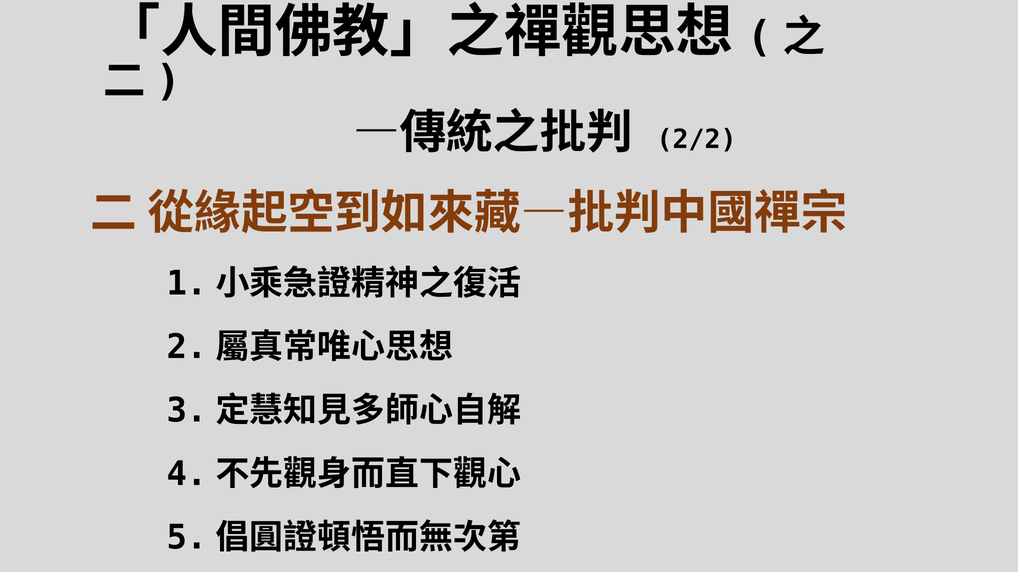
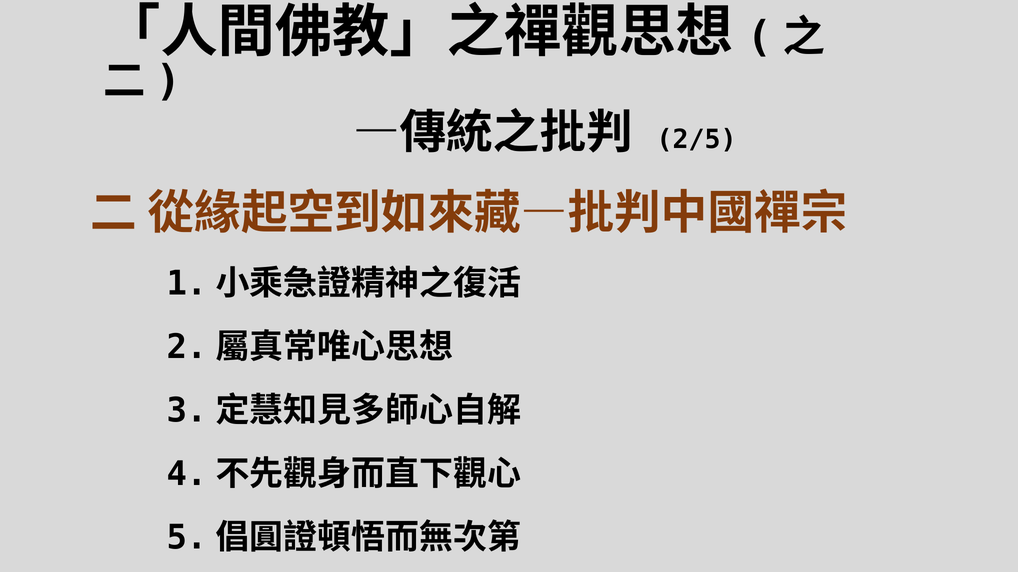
2/2: 2/2 -> 2/5 (697, 139)
